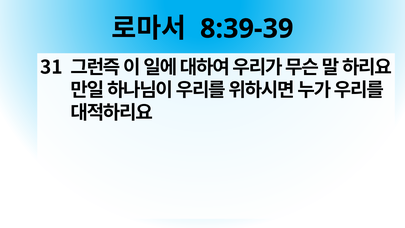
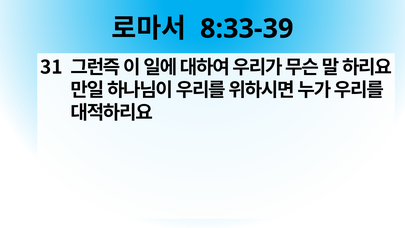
8:39-39: 8:39-39 -> 8:33-39 (247, 29)
